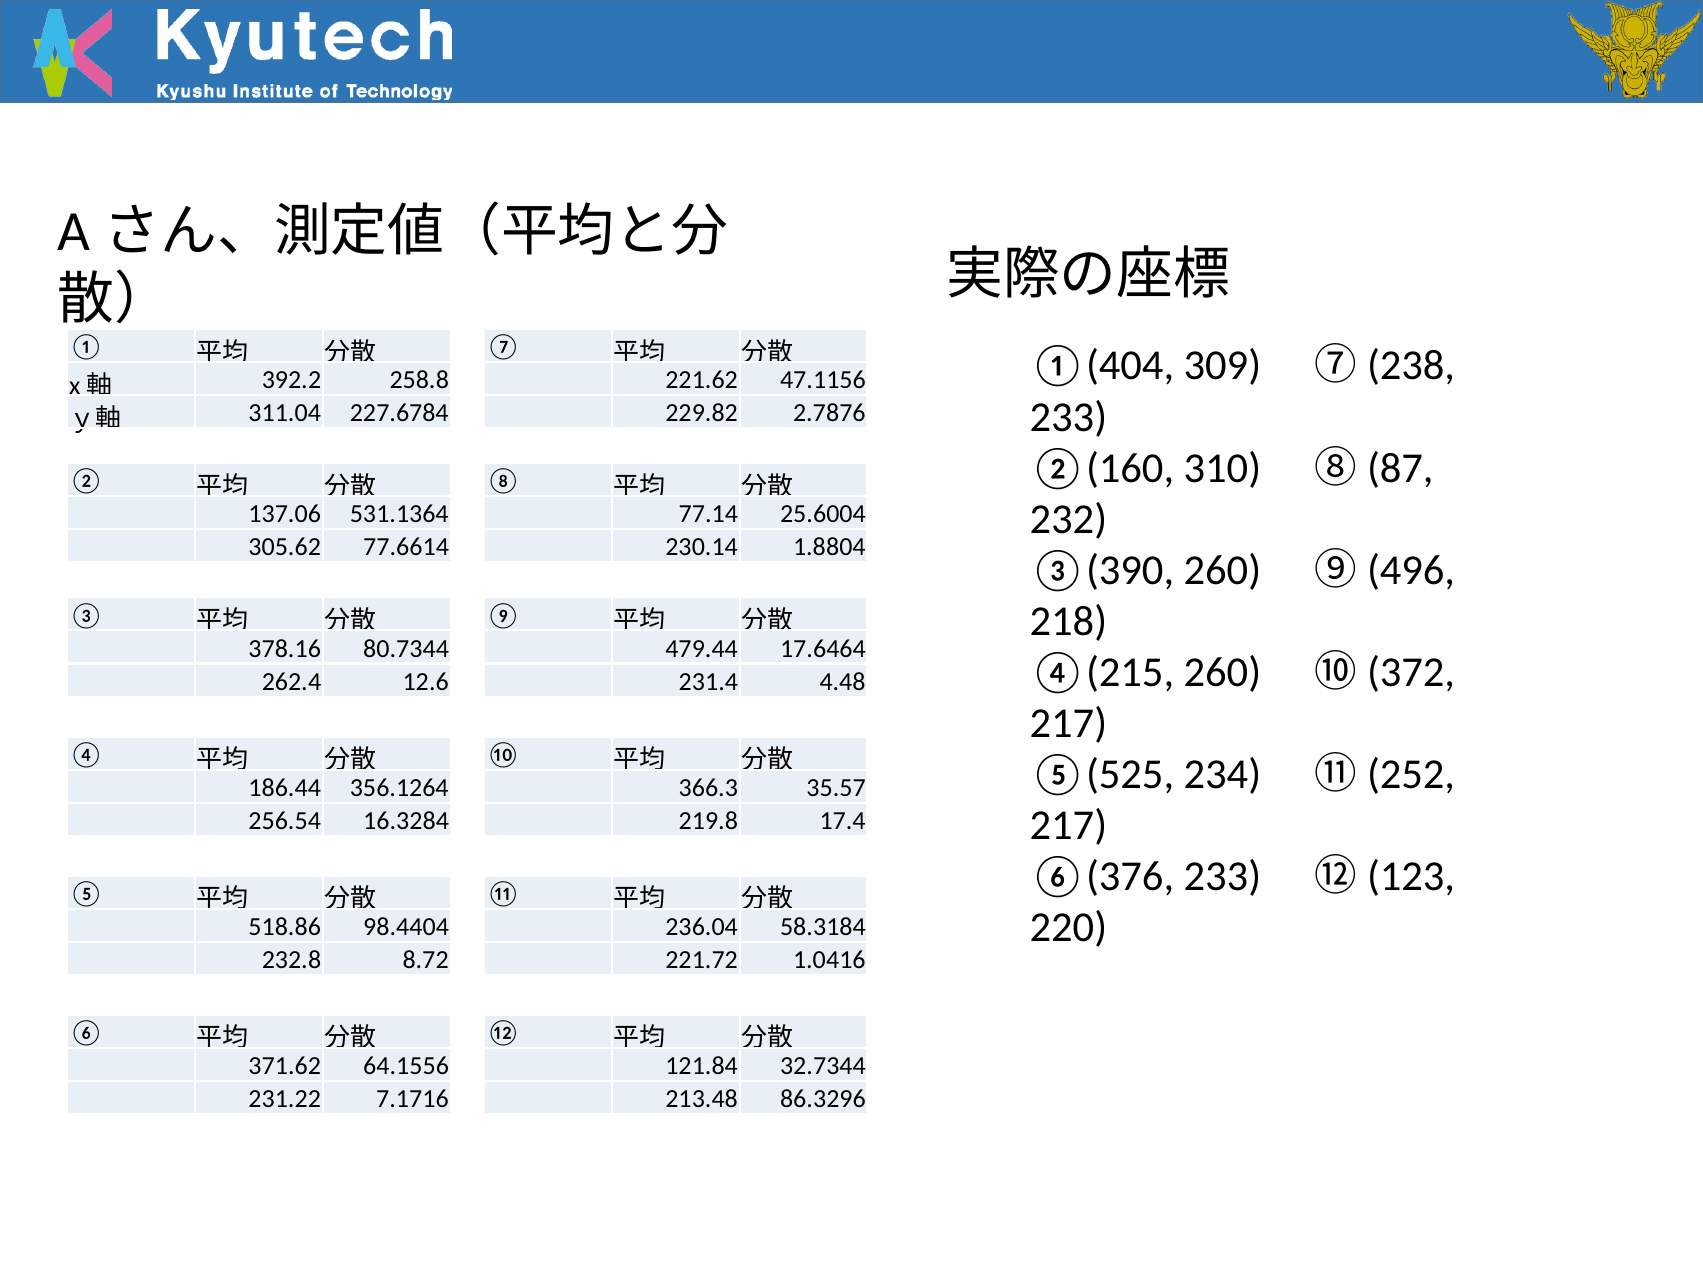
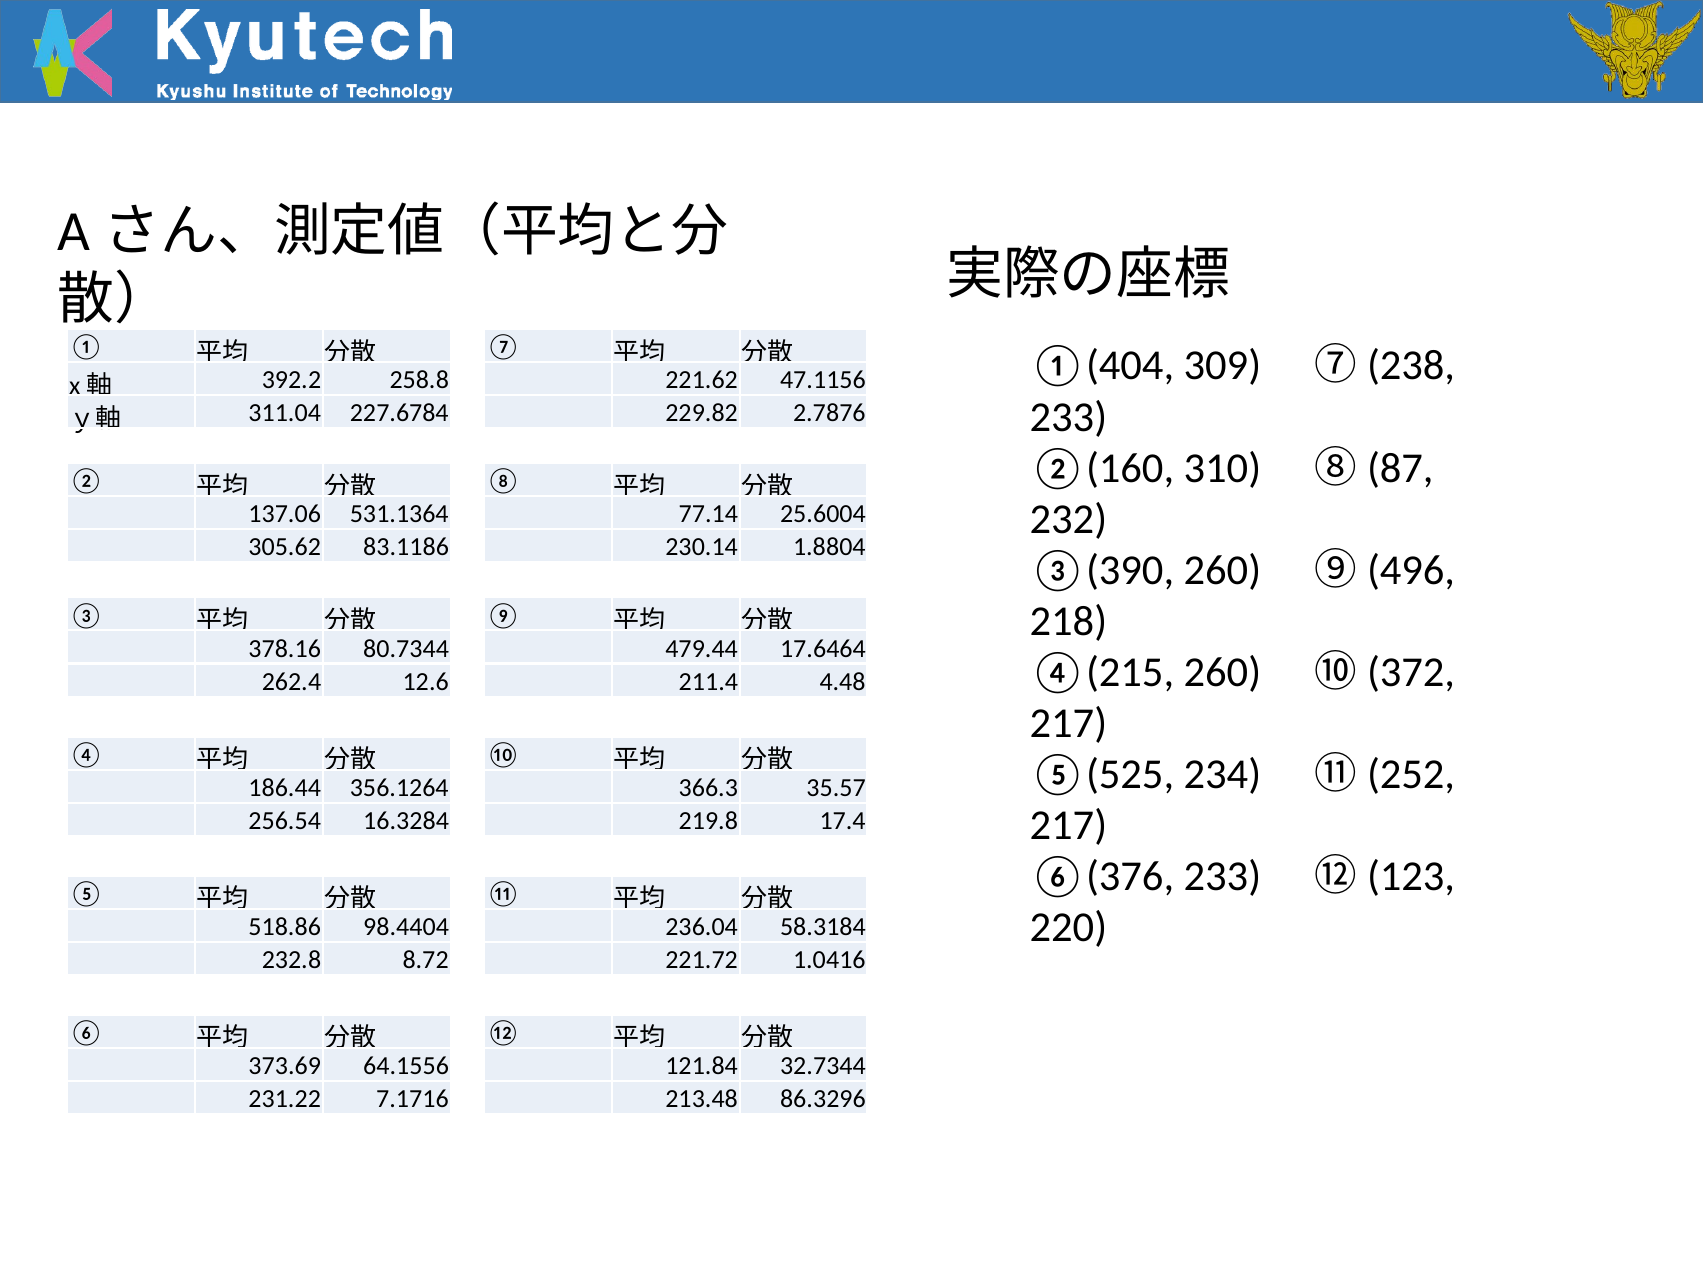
77.6614: 77.6614 -> 83.1186 (406, 548)
231.4: 231.4 -> 211.4 (708, 682)
371.62: 371.62 -> 373.69 (285, 1066)
